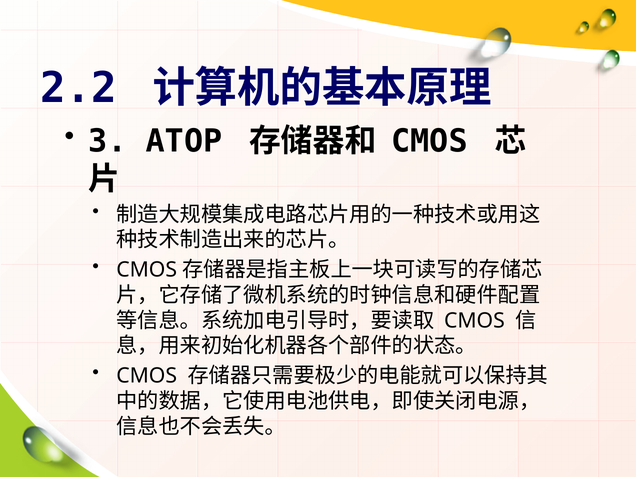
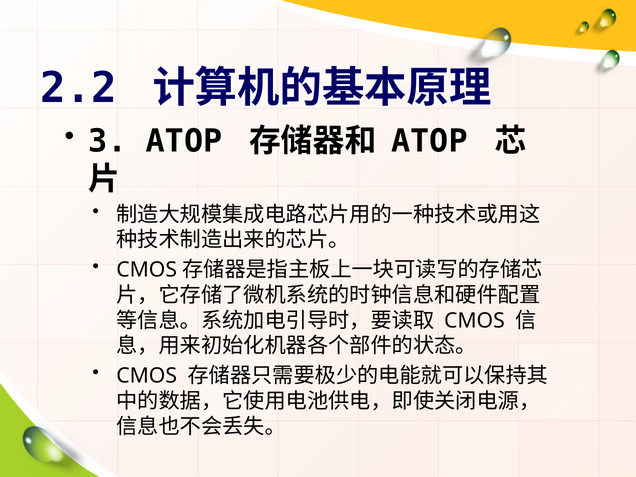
CMOS: CMOS -> ATOP (429, 141)
